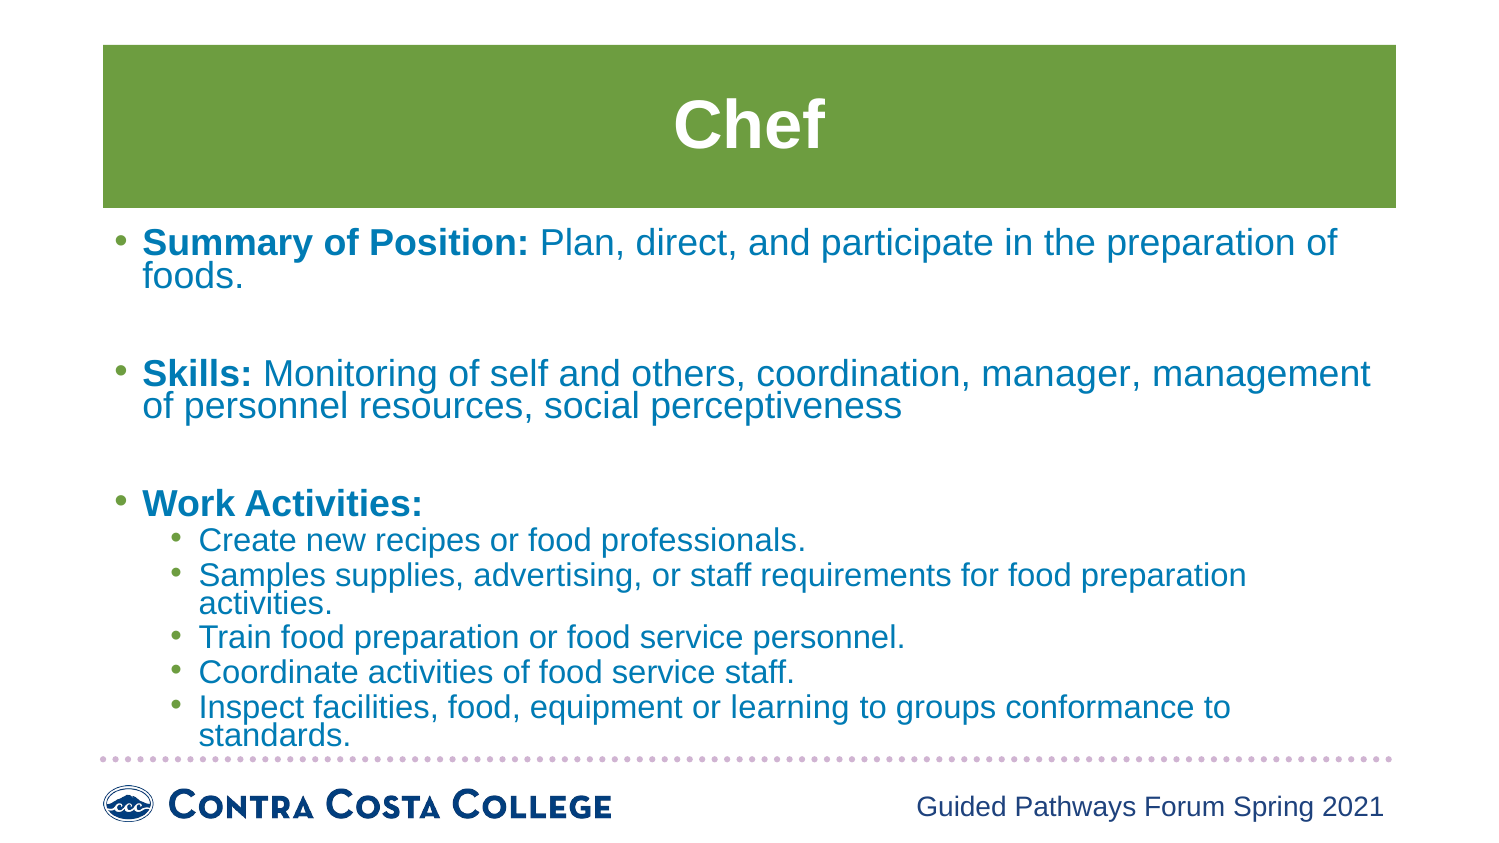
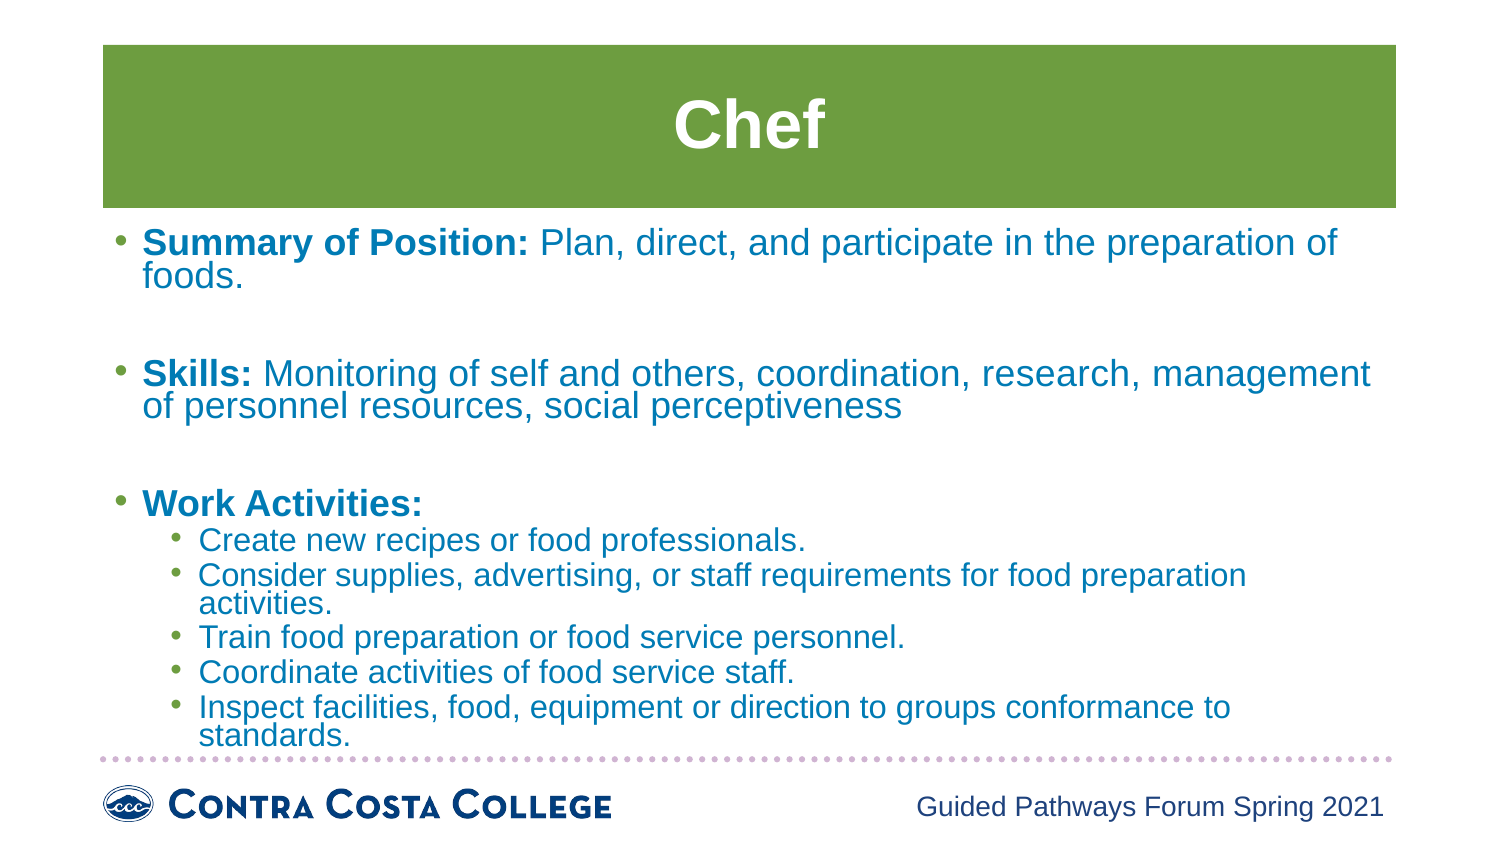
manager: manager -> research (1061, 374)
Samples: Samples -> Consider (262, 575)
learning: learning -> direction (790, 707)
